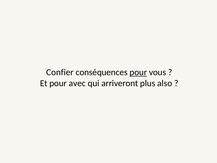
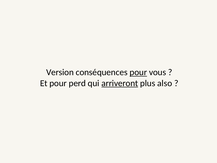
Confier: Confier -> Version (60, 72)
avec: avec -> perd (77, 83)
arriveront underline: none -> present (120, 83)
